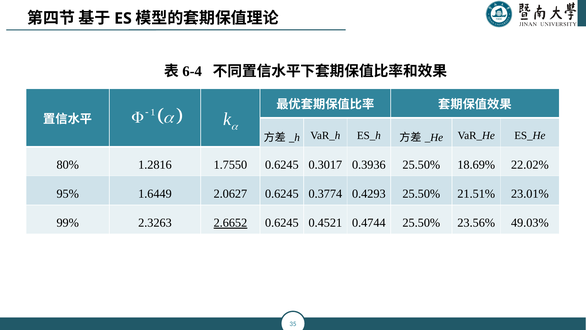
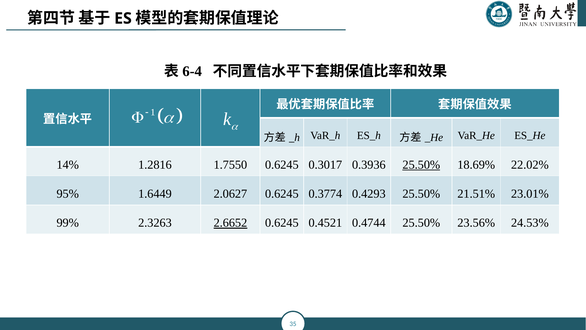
80%: 80% -> 14% (68, 165)
25.50% underline: none -> present (421, 165)
49.03%: 49.03% -> 24.53% (530, 223)
